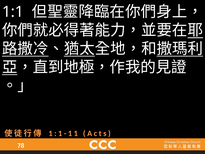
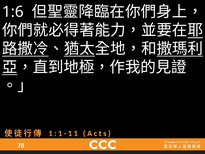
1:1: 1:1 -> 1:6 (13, 12)
